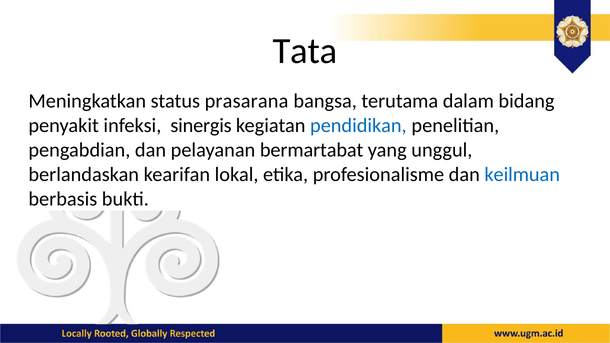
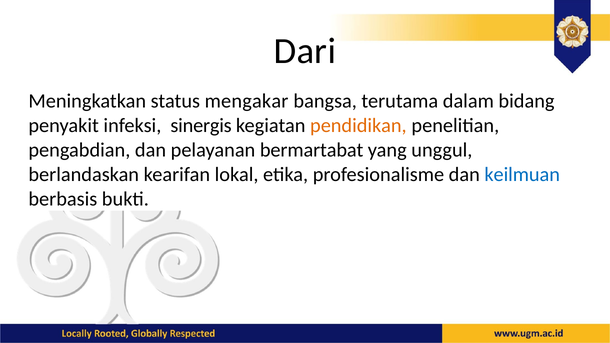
Tata: Tata -> Dari (305, 51)
prasarana: prasarana -> mengakar (247, 101)
pendidikan colour: blue -> orange (358, 126)
